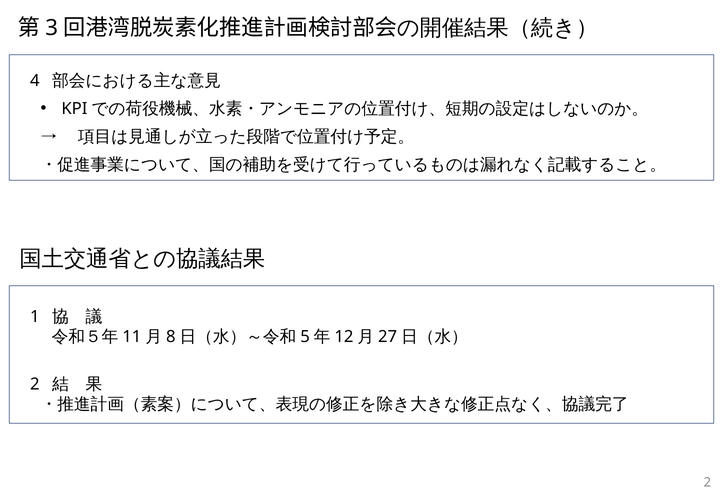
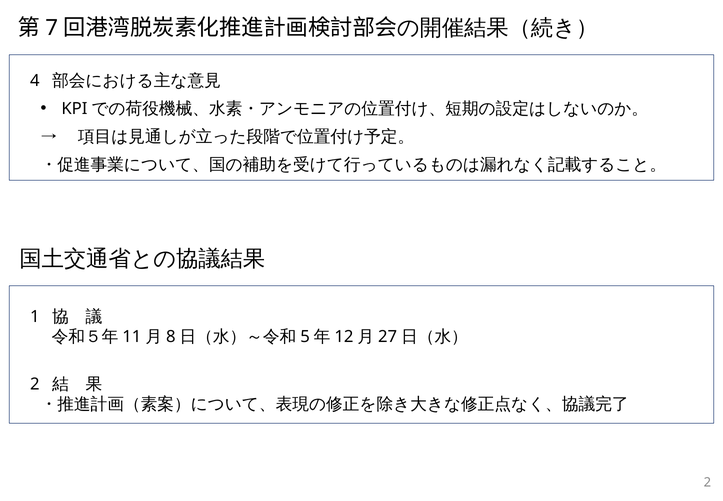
3: 3 -> 7 (52, 28)
